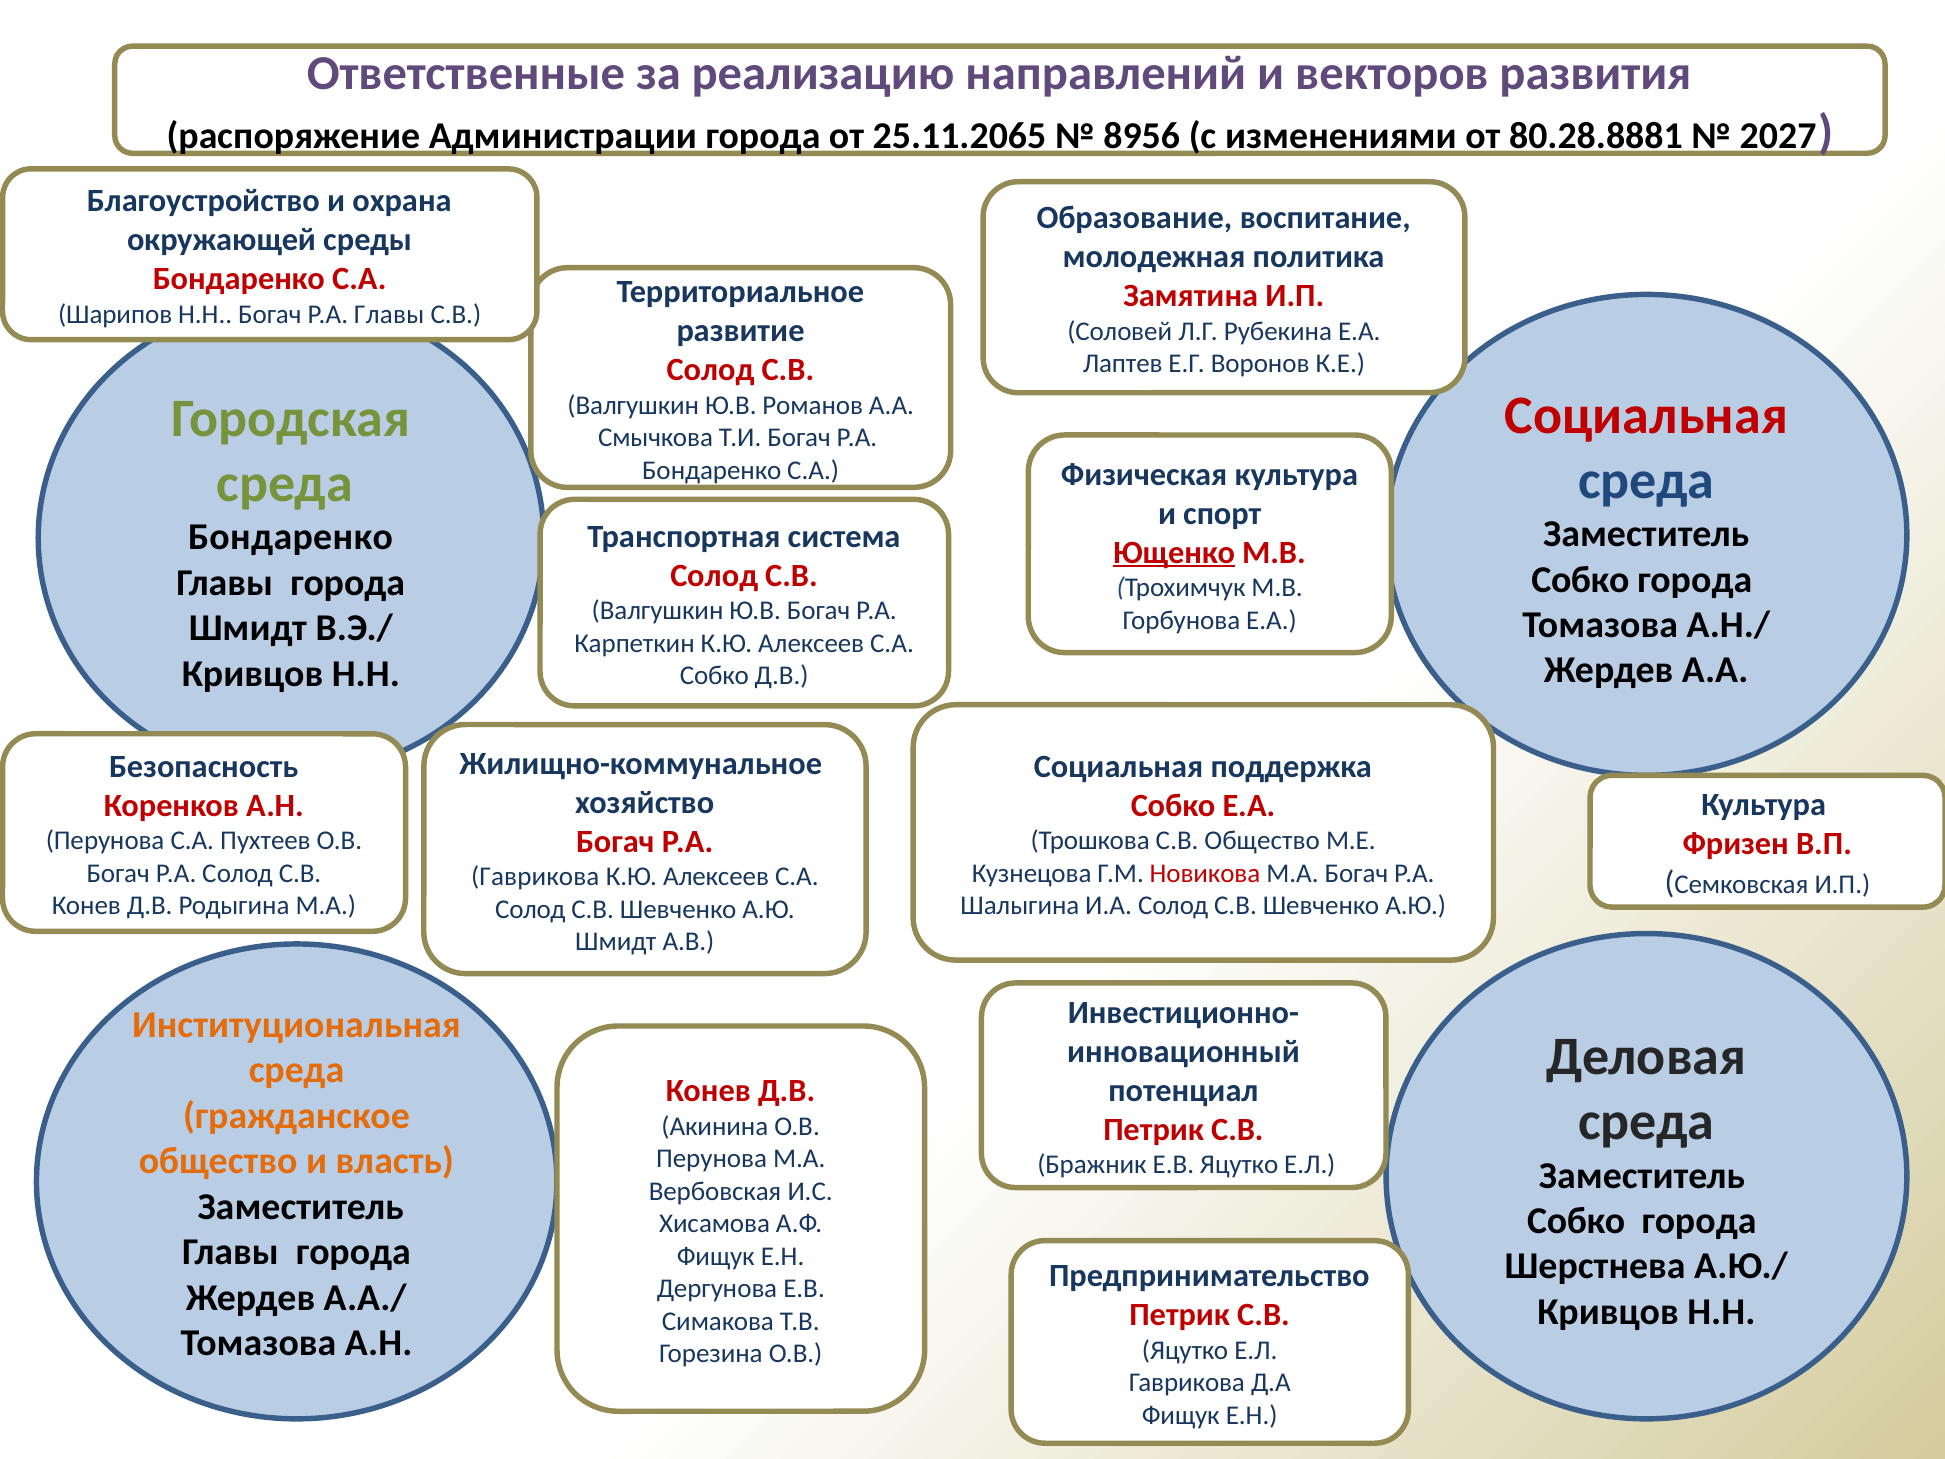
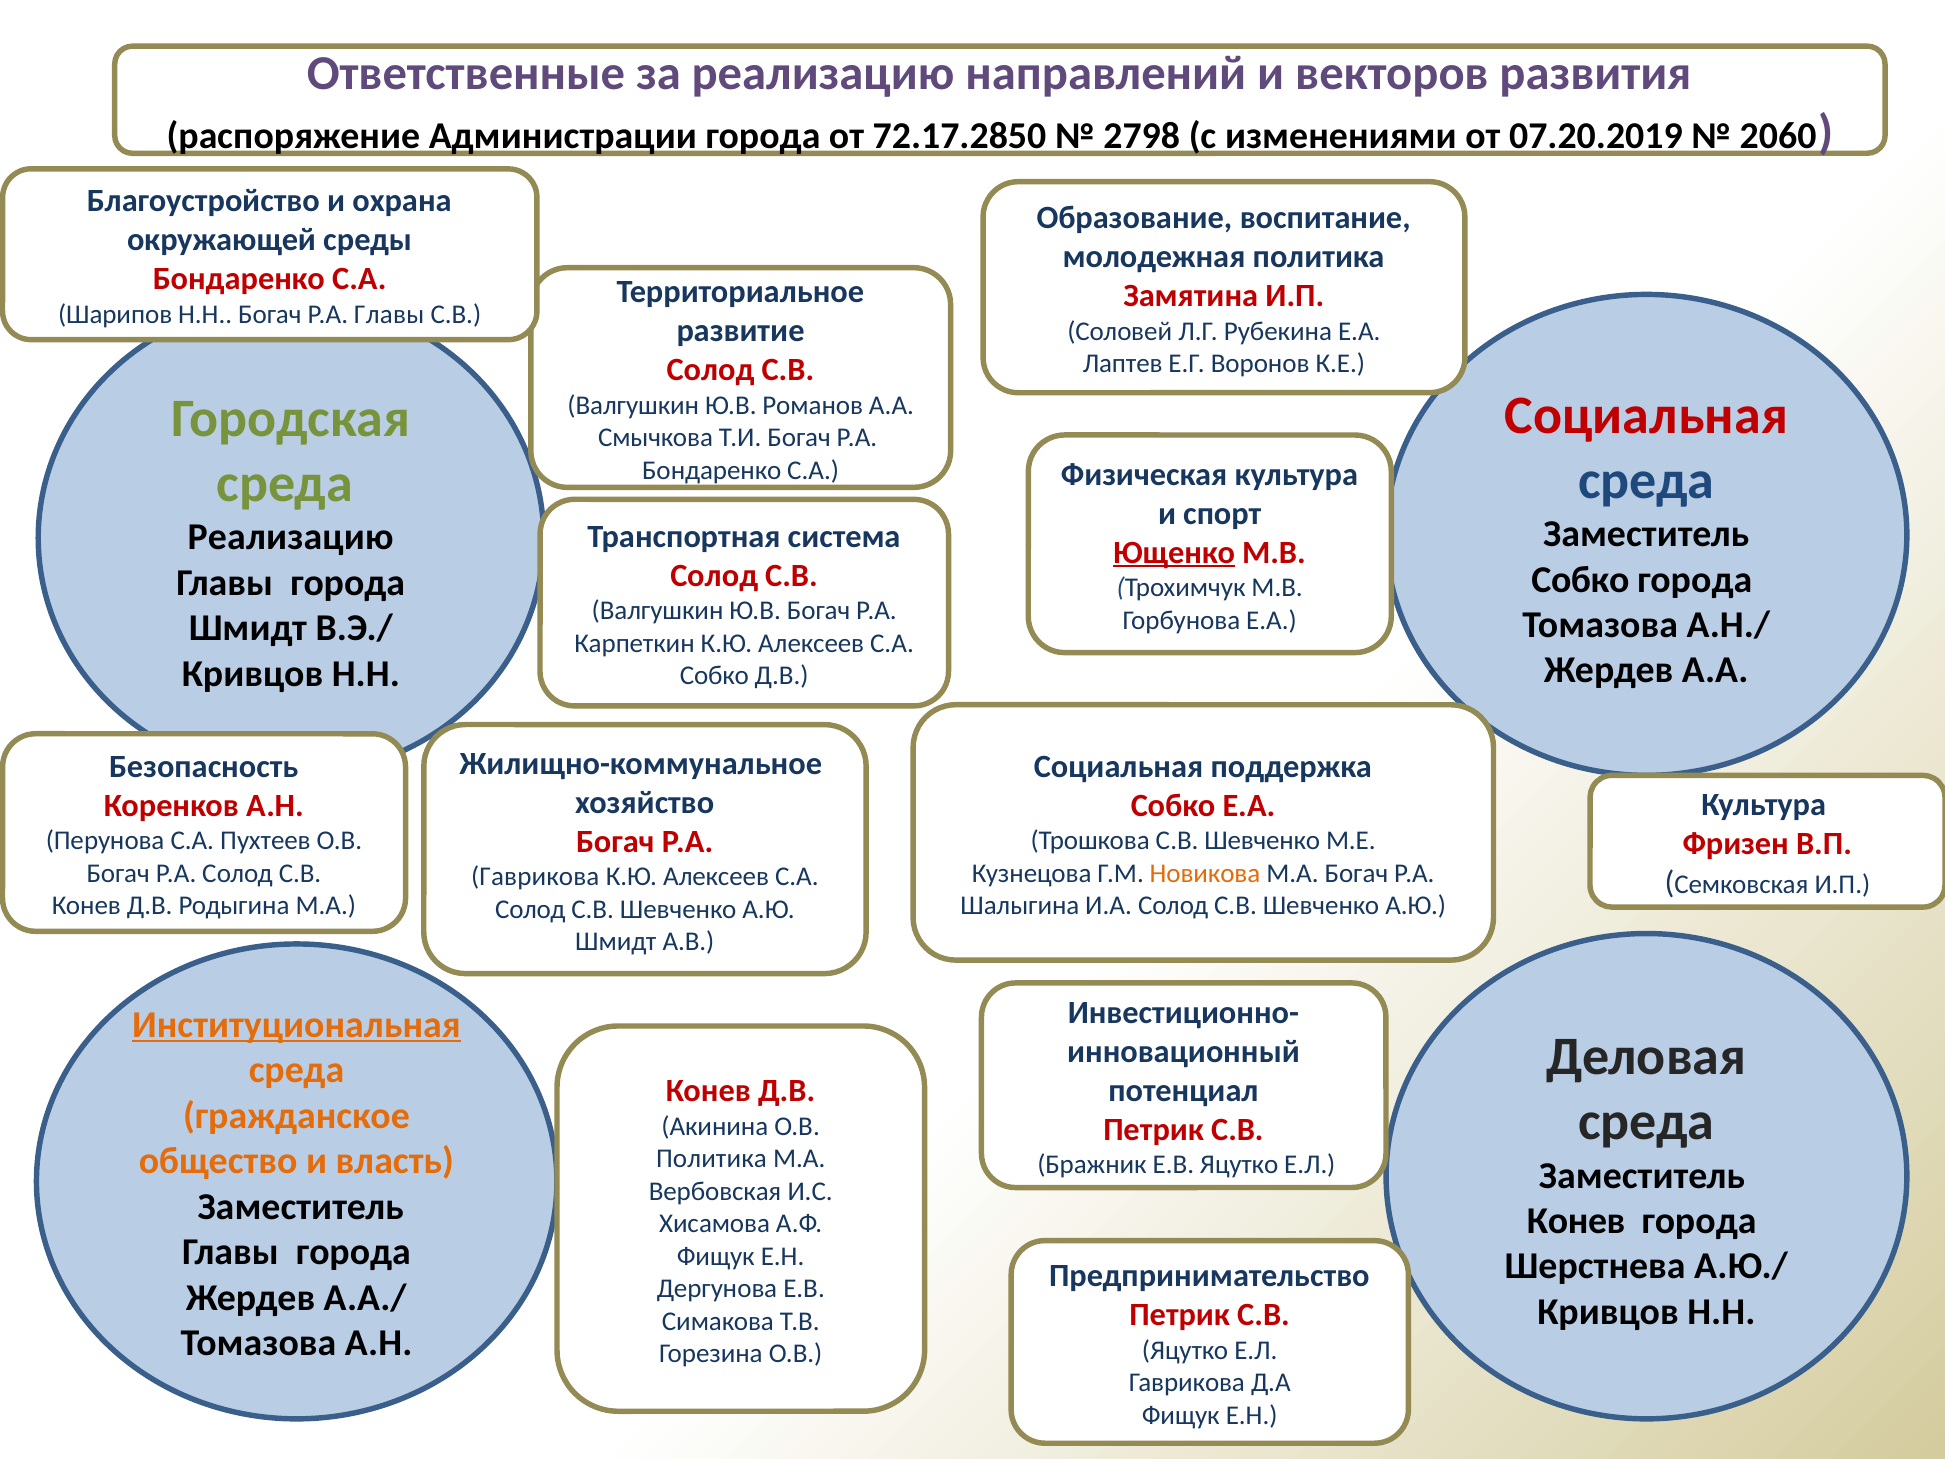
25.11.2065: 25.11.2065 -> 72.17.2850 (959, 136)
8956: 8956 -> 2798 (1142, 136)
80.28.8881: 80.28.8881 -> 07.20.2019 (1596, 136)
2027: 2027 -> 2060 (1778, 136)
Бондаренко: Бондаренко -> Реализацию (291, 537)
Трошкова С.В Общество: Общество -> Шевченко (1262, 841)
Новикова colour: red -> orange (1205, 873)
Институциональная underline: none -> present (296, 1025)
Перунова: Перунова -> Политика (711, 1159)
Собко: Собко -> Конев (1576, 1221)
